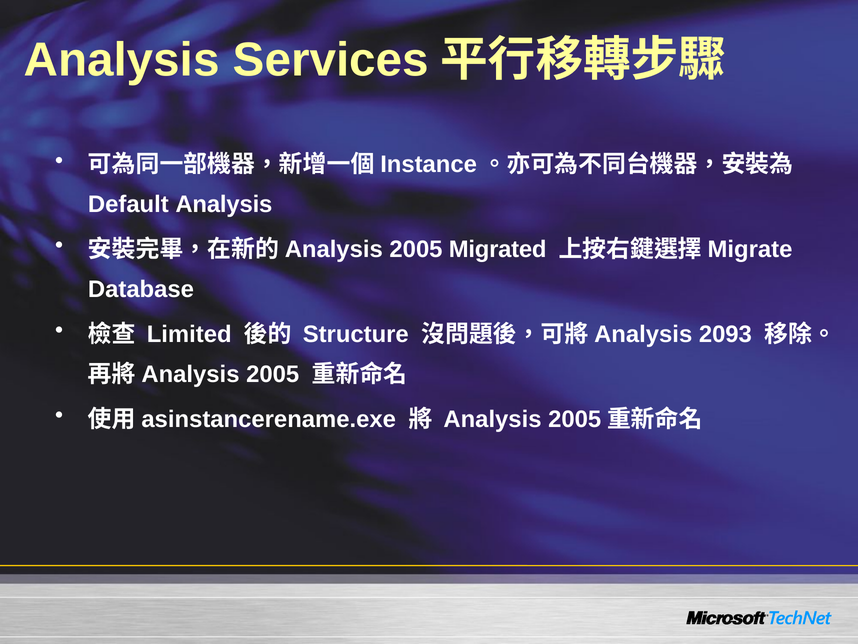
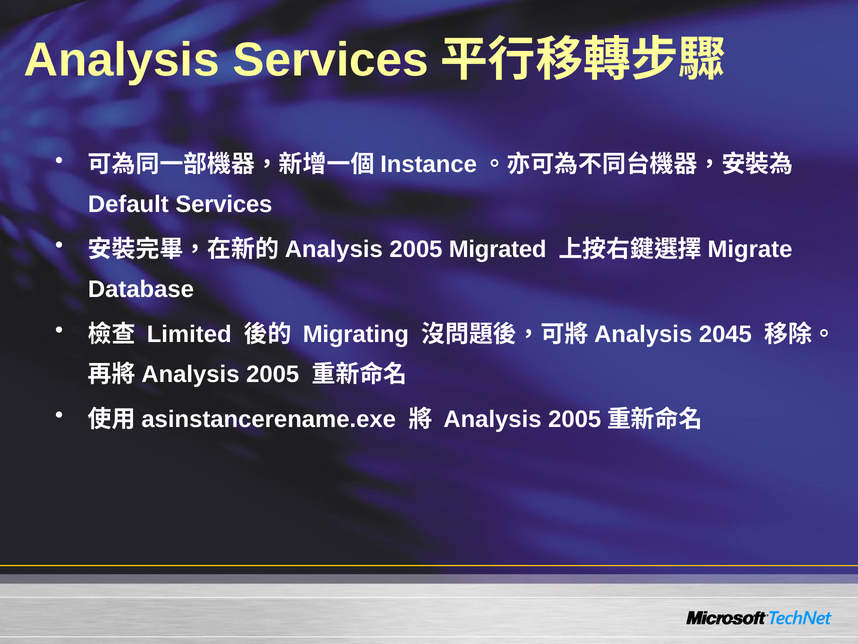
Analysis: Analysis -> Services (224, 204)
Structure: Structure -> Migrating (356, 334)
2093: 2093 -> 2045 (725, 334)
